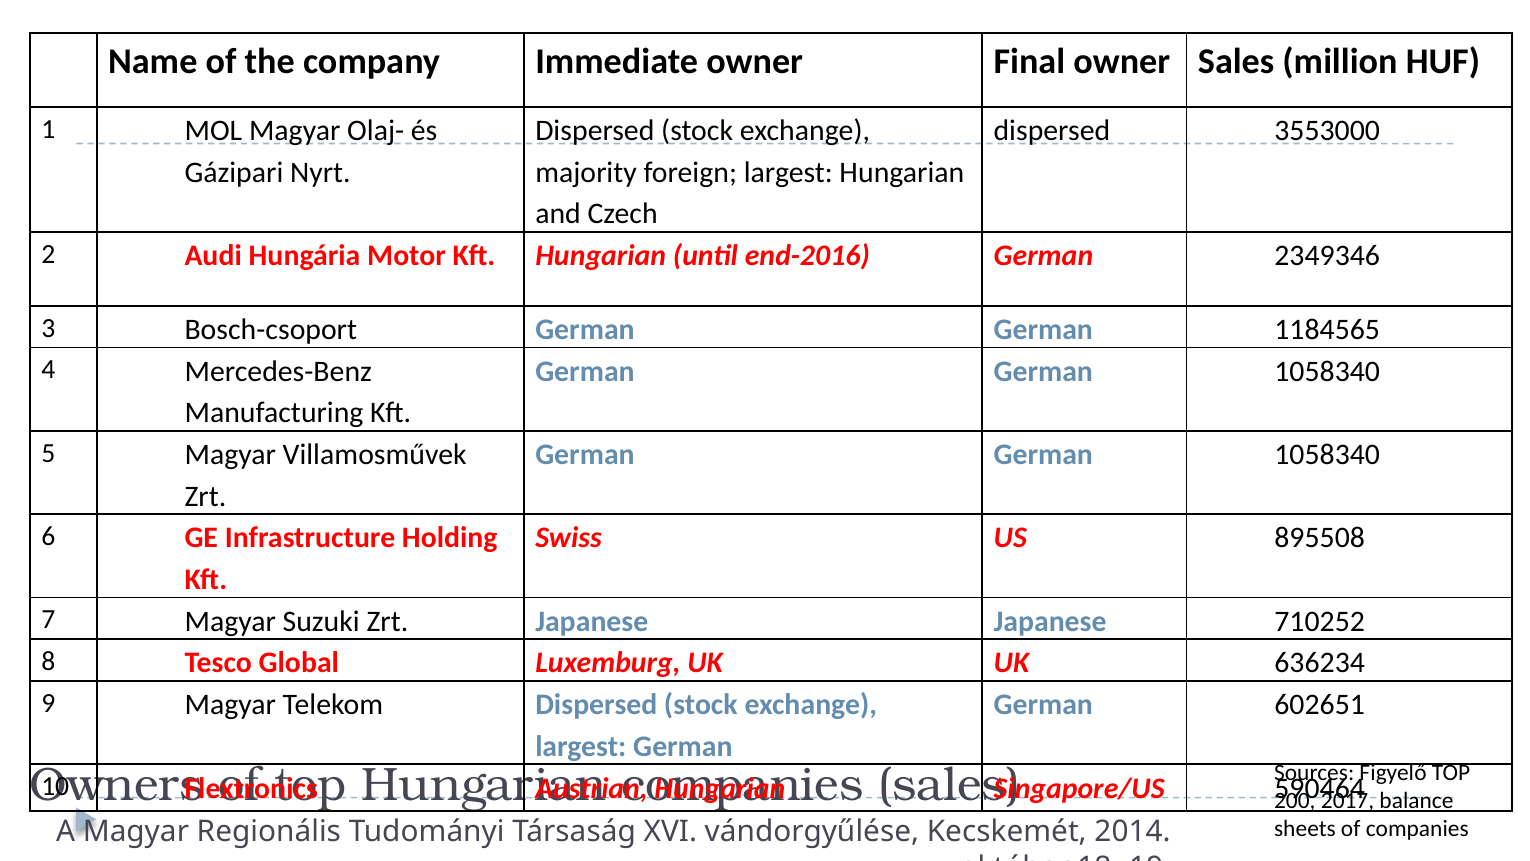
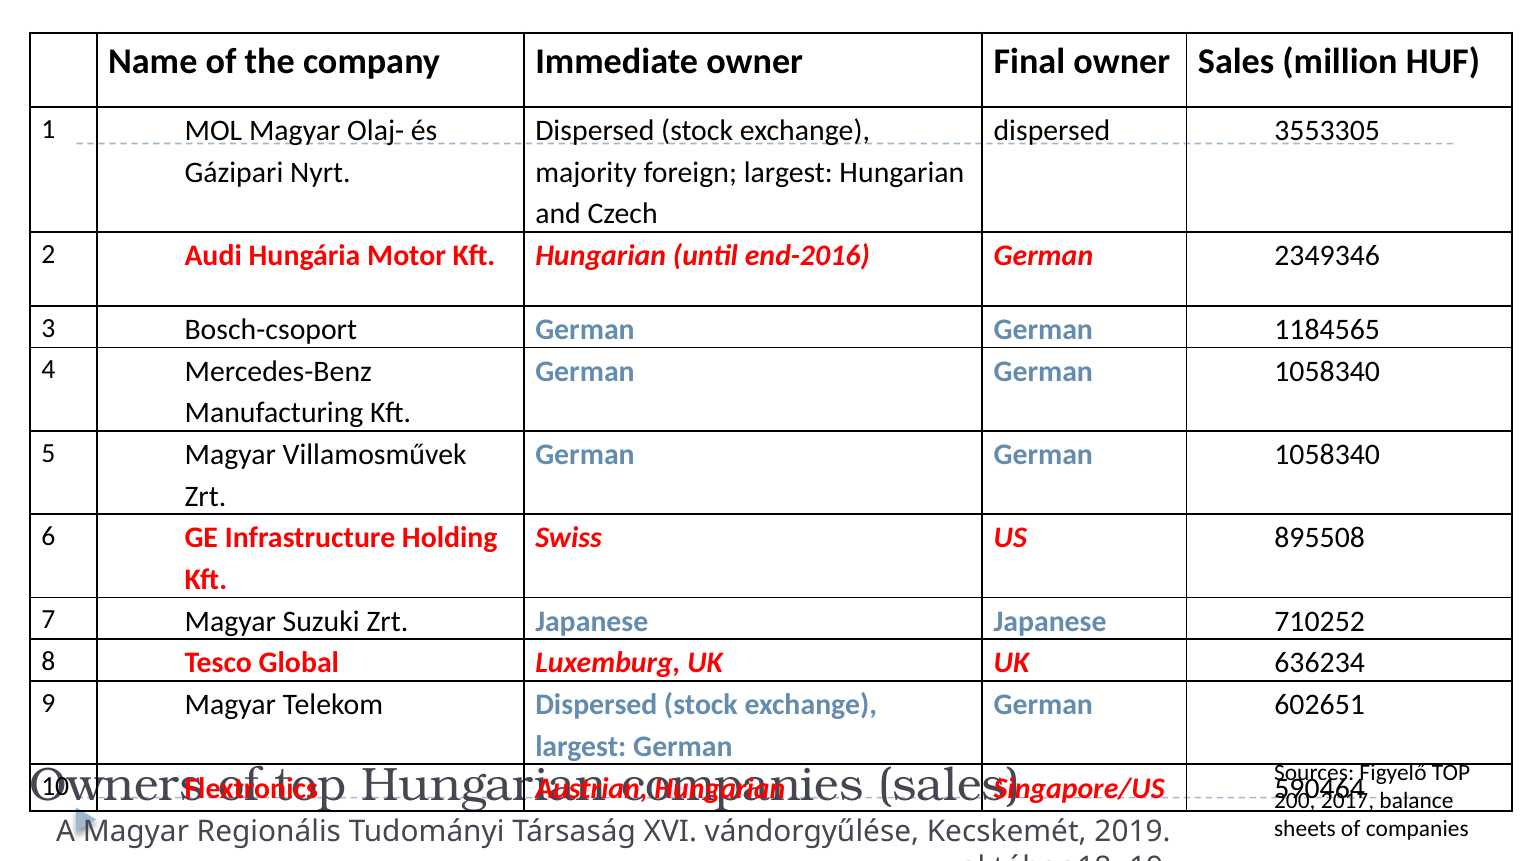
3553000: 3553000 -> 3553305 (1327, 131)
2014: 2014 -> 2019 (1133, 831)
